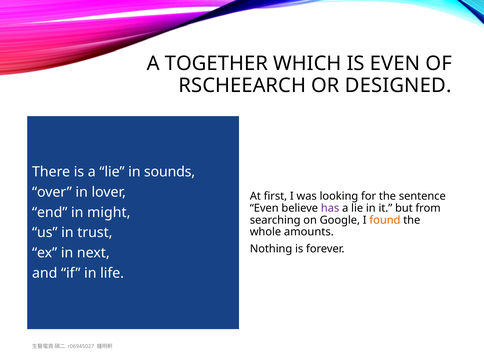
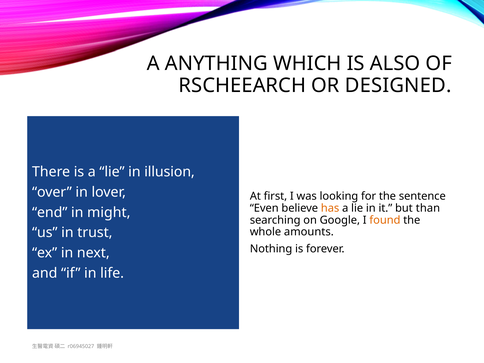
TOGETHER: TOGETHER -> ANYTHING (216, 64)
IS EVEN: EVEN -> ALSO (395, 64)
sounds: sounds -> illusion (170, 172)
has colour: purple -> orange (330, 208)
from: from -> than (428, 208)
